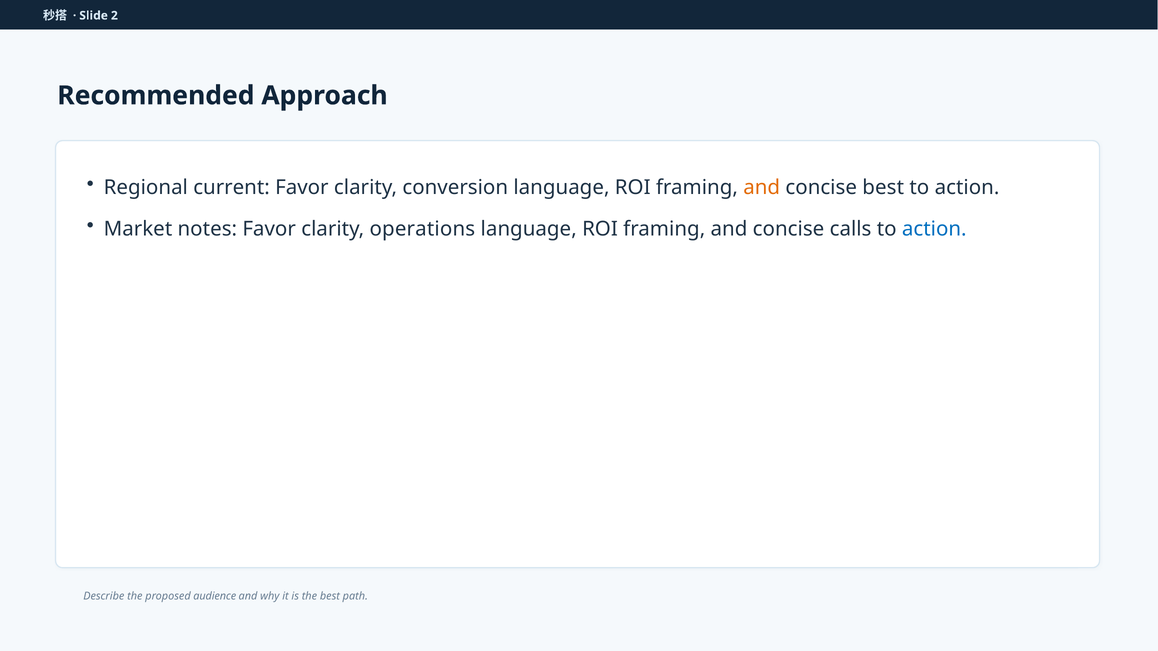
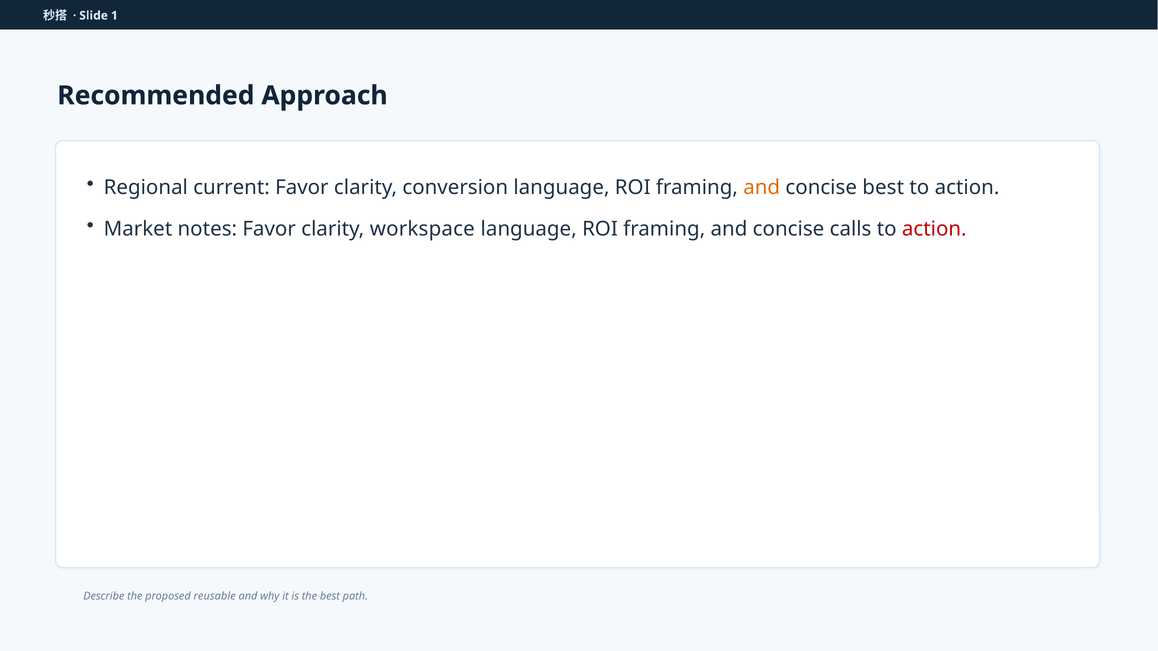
2: 2 -> 1 (114, 16)
operations: operations -> workspace (422, 229)
action colour: blue -> red (934, 229)
audience: audience -> reusable (215, 597)
